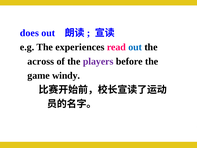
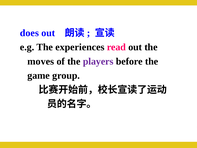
out colour: blue -> black (135, 47)
across: across -> moves (41, 61)
windy: windy -> group (66, 75)
